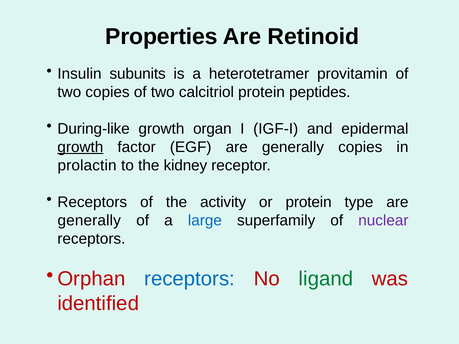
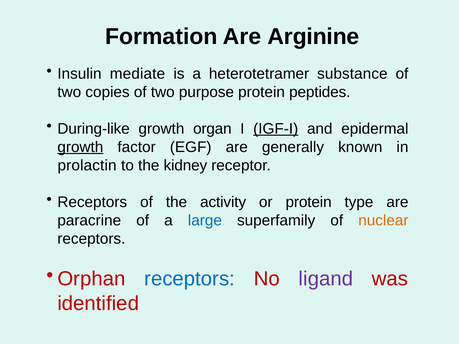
Properties: Properties -> Formation (161, 37)
Retinoid: Retinoid -> Arginine (313, 37)
subunits: subunits -> mediate (137, 74)
provitamin: provitamin -> substance (352, 74)
calcitriol: calcitriol -> purpose (206, 92)
IGF-I underline: none -> present (276, 129)
generally copies: copies -> known (360, 147)
generally: generally -> paracrine (89, 221)
nuclear colour: purple -> orange (383, 221)
ligand colour: green -> purple (326, 279)
